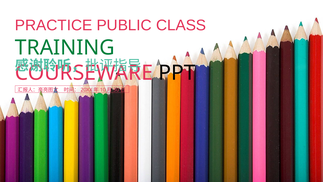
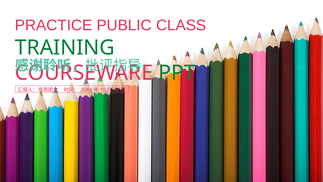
PPT colour: black -> green (177, 73)
